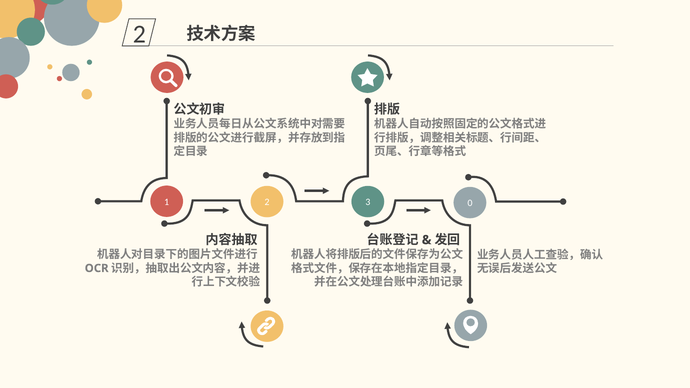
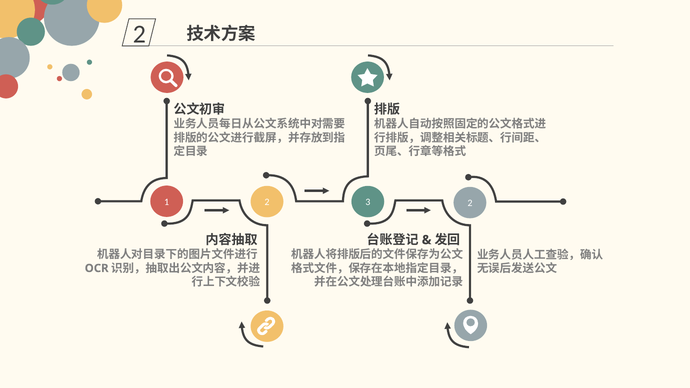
3 0: 0 -> 2 (470, 203)
